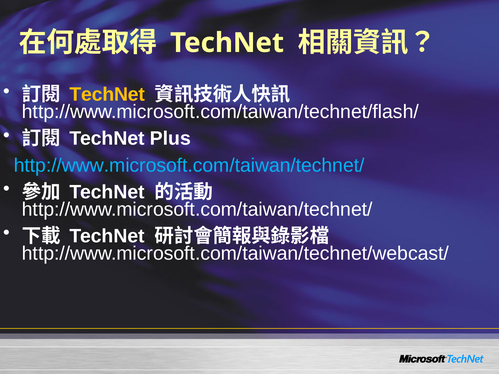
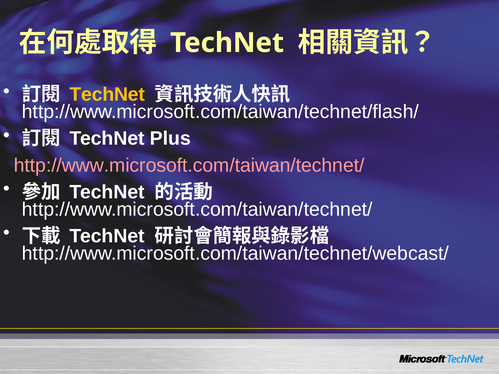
http://www.microsoft.com/taiwan/technet/ colour: light blue -> pink (189, 165)
